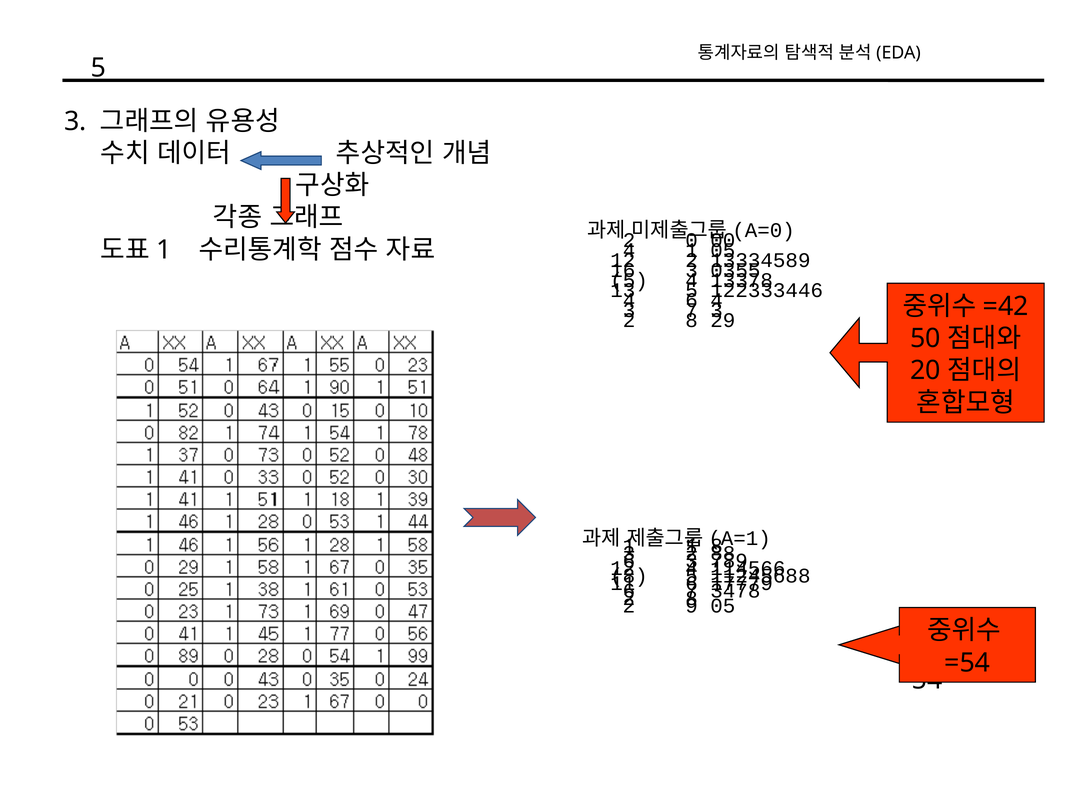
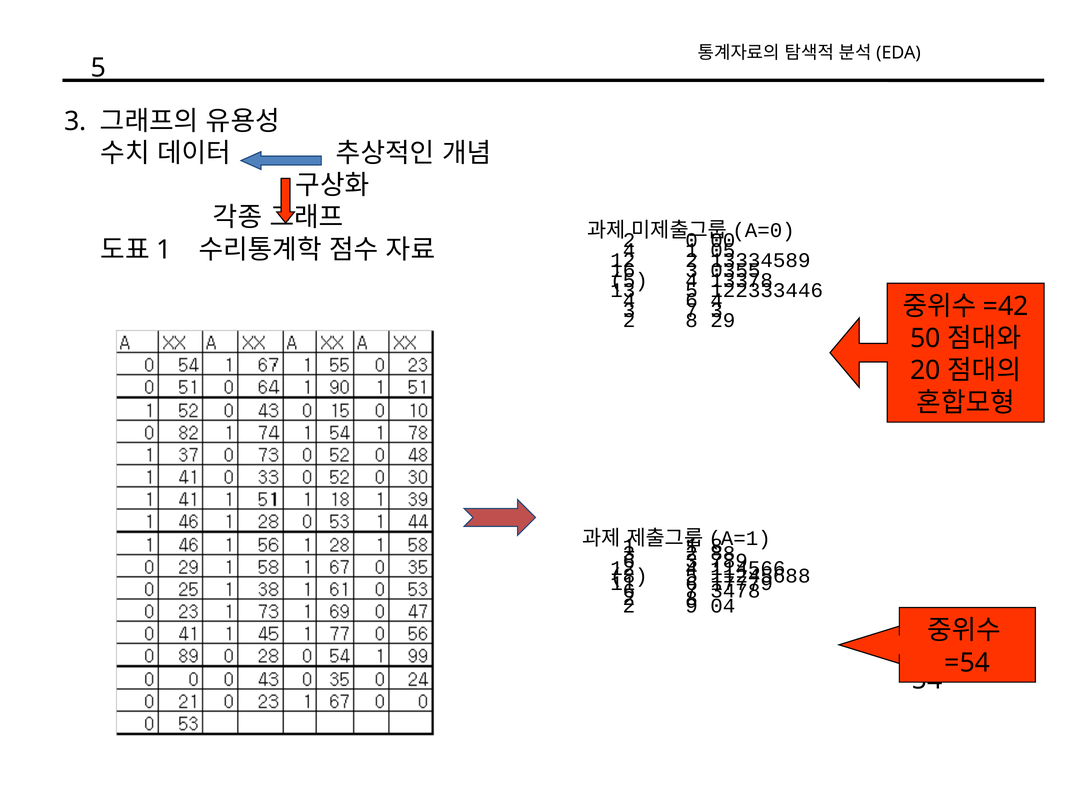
05: 05 -> 04 (723, 606)
